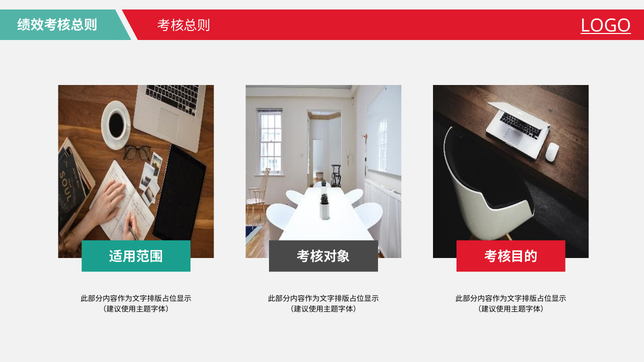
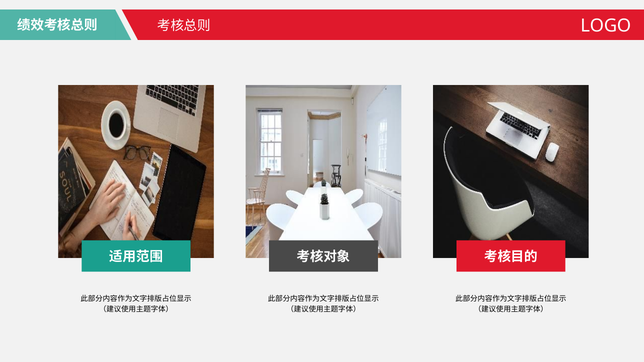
LOGO underline: present -> none (606, 26)
